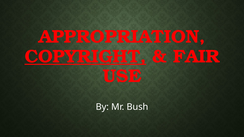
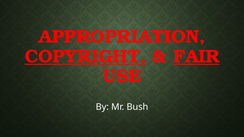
FAIR underline: none -> present (196, 57)
